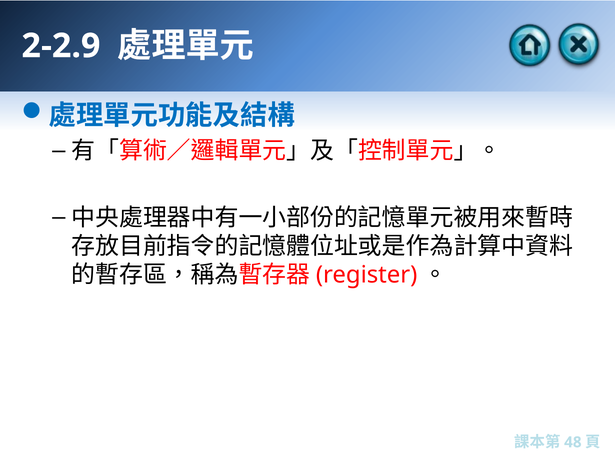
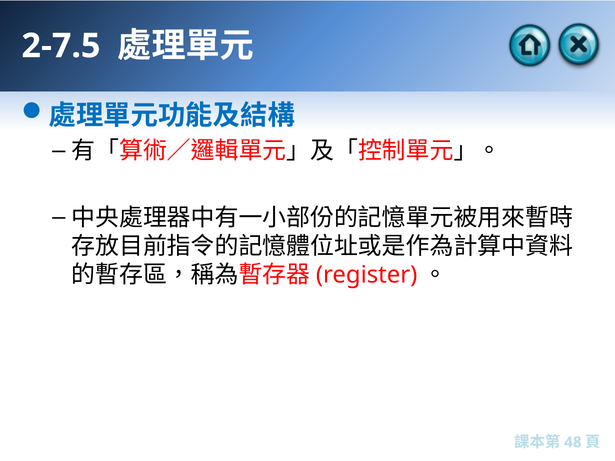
2-2.9: 2-2.9 -> 2-7.5 (61, 46)
